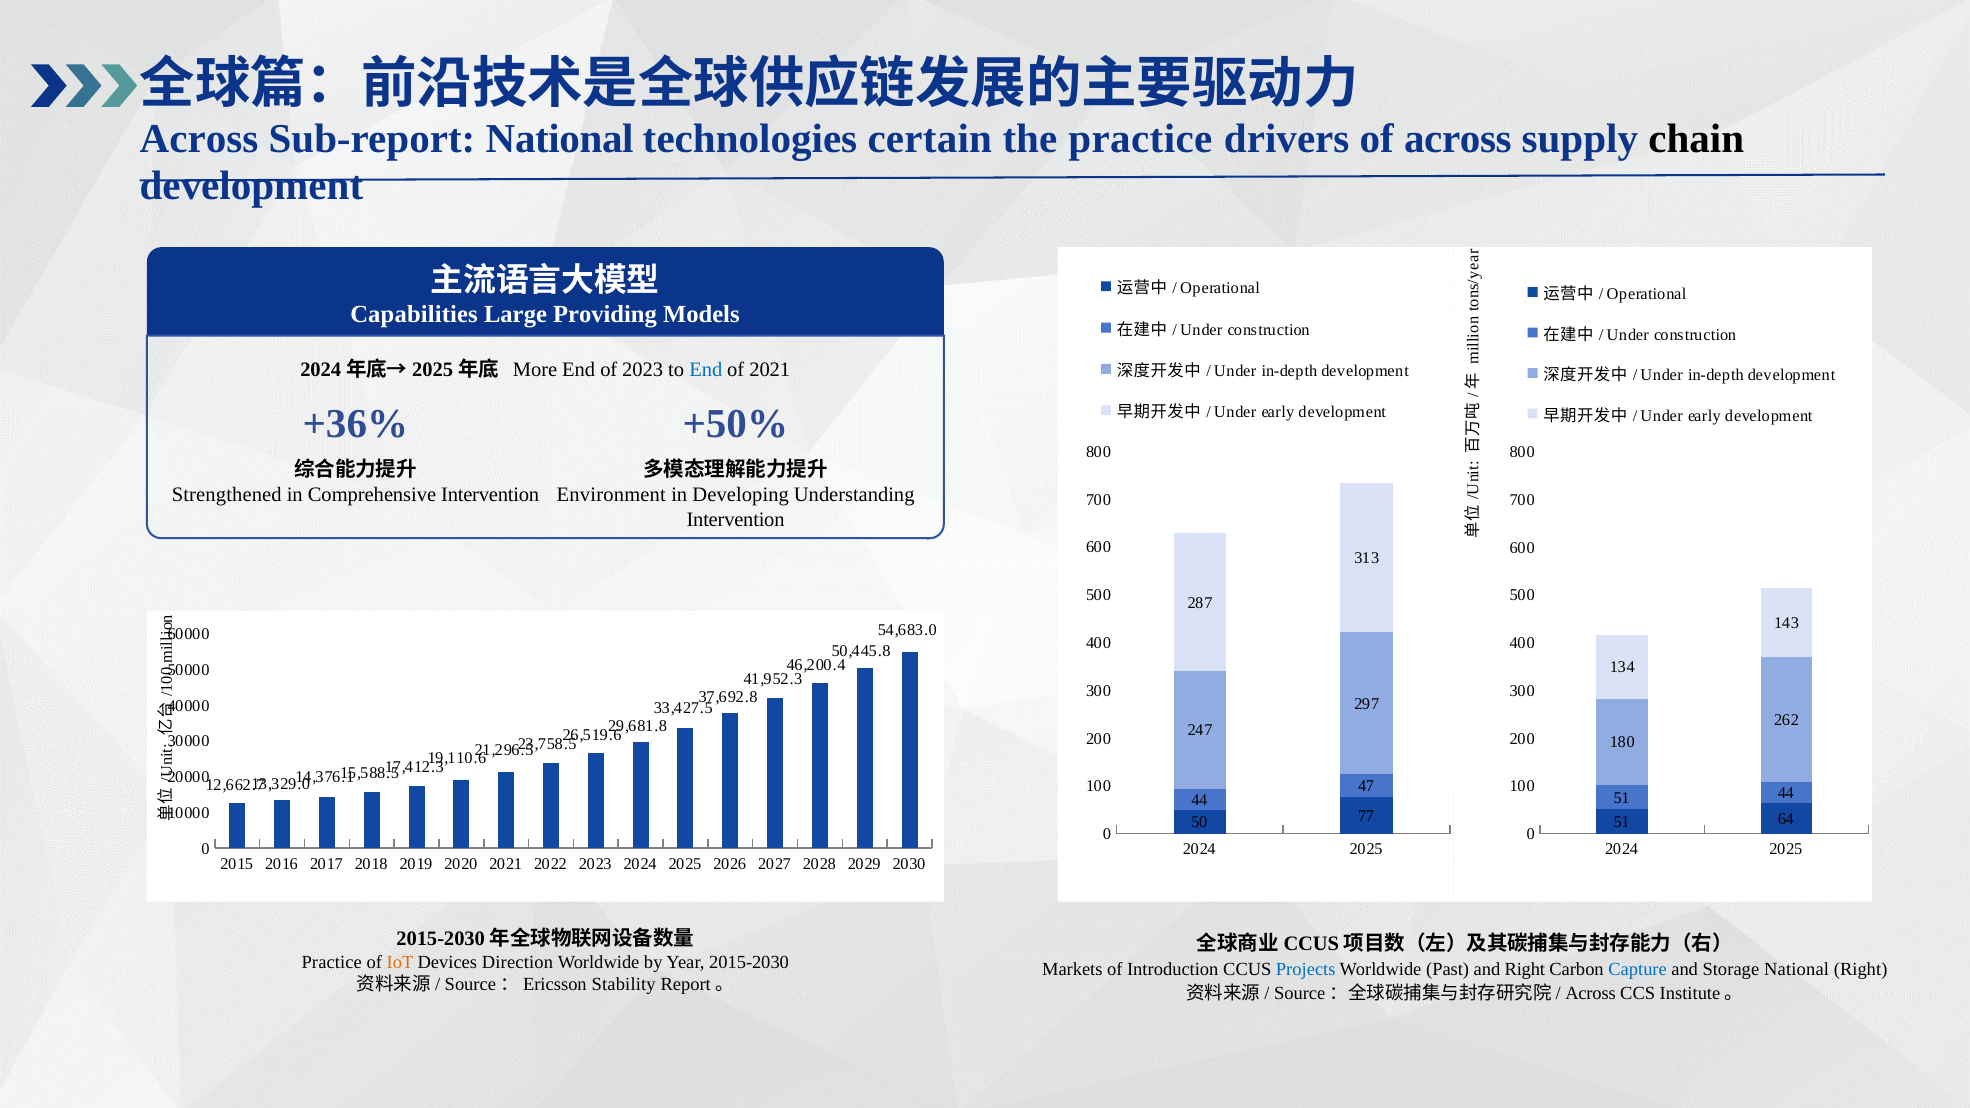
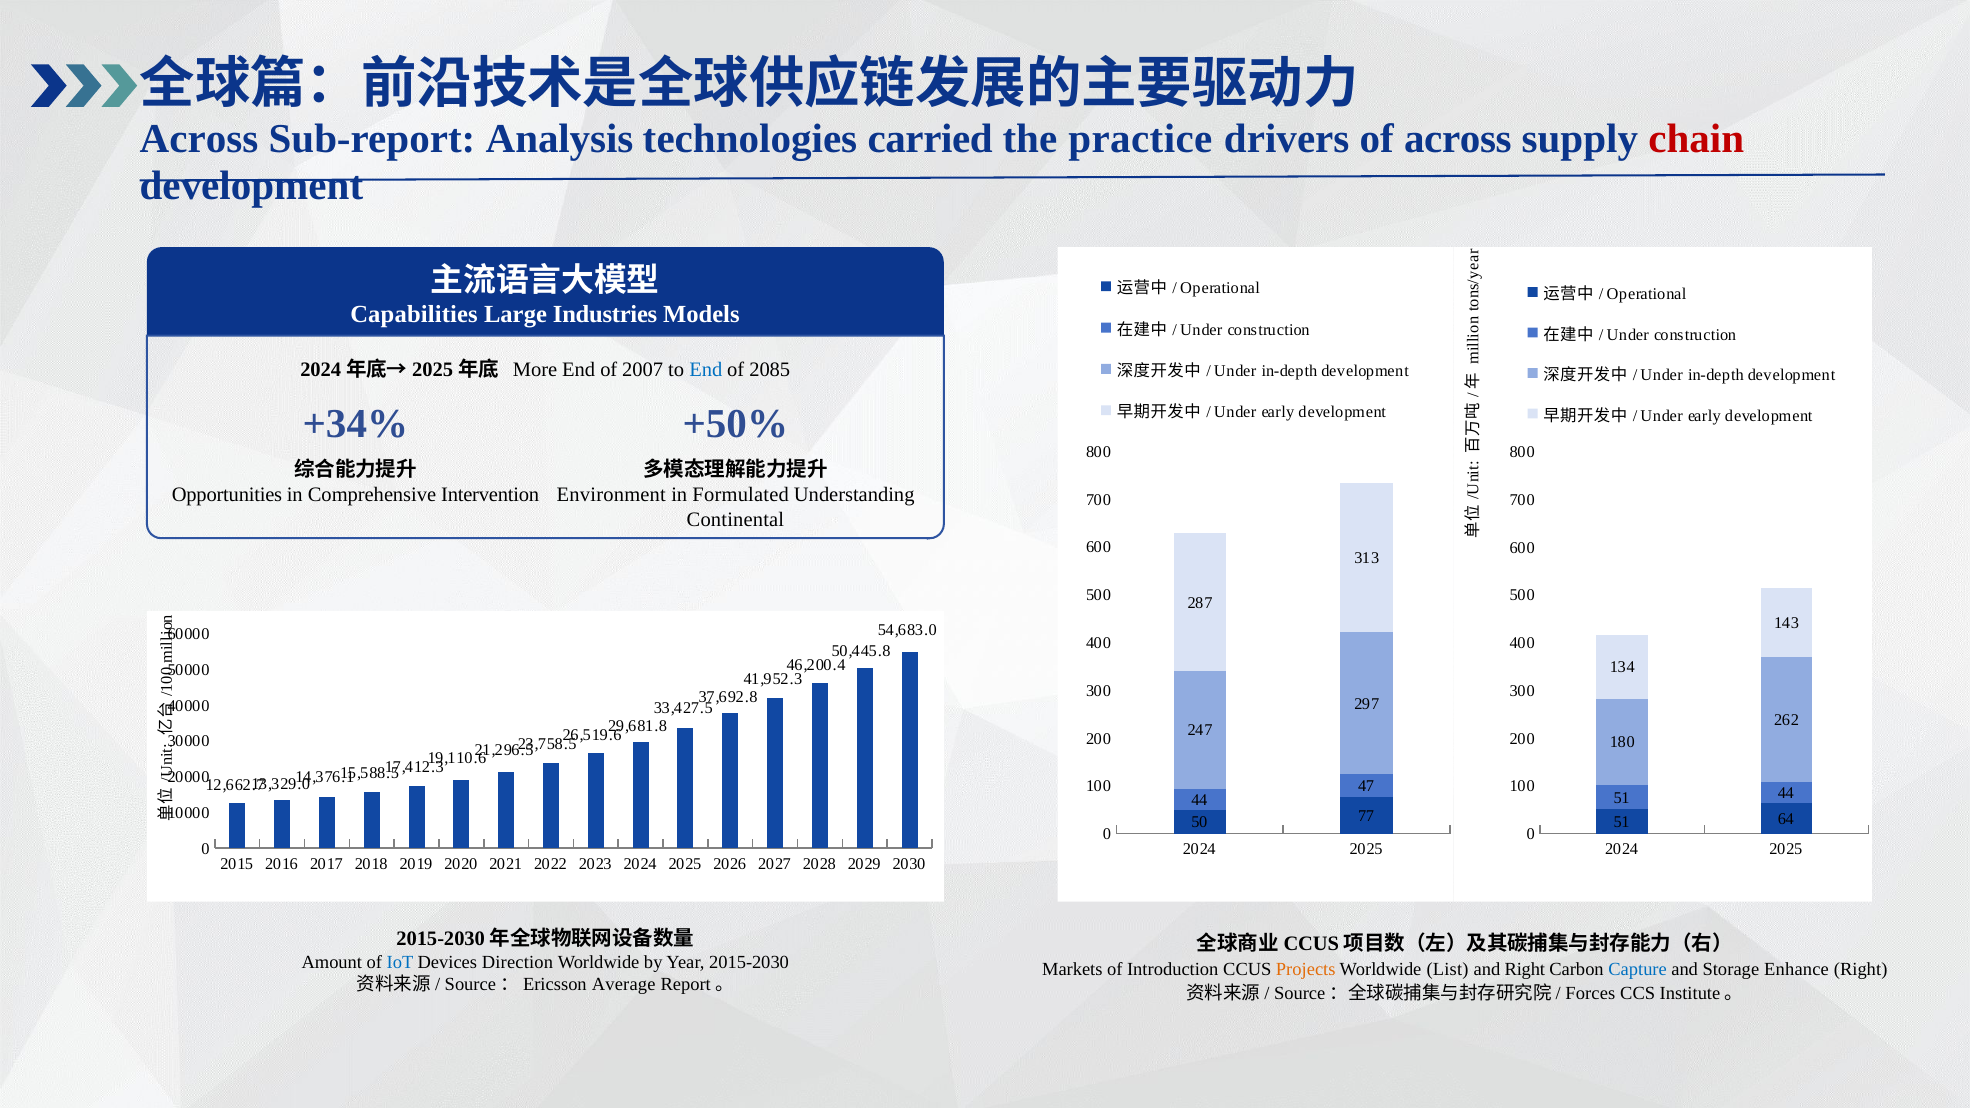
Sub-report National: National -> Analysis (559, 139)
certain: certain -> carried (930, 139)
chain colour: black -> red (1696, 139)
Providing: Providing -> Industries (605, 315)
of 2023: 2023 -> 2007 (643, 370)
of 2021: 2021 -> 2085 (770, 370)
+36%: +36% -> +34% (355, 424)
Strengthened: Strengthened -> Opportunities (227, 495)
Developing: Developing -> Formulated (741, 495)
Intervention: Intervention -> Continental (735, 520)
Practice: Practice -> Amount (332, 962)
IoT colour: orange -> blue (400, 962)
Projects colour: blue -> orange (1306, 969)
Past: Past -> List (1448, 969)
Storage National: National -> Enhance (1797, 969)
Stability: Stability -> Average (624, 985)
Across: Across -> Forces (1590, 994)
